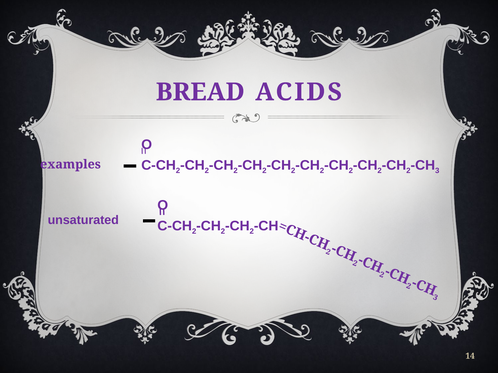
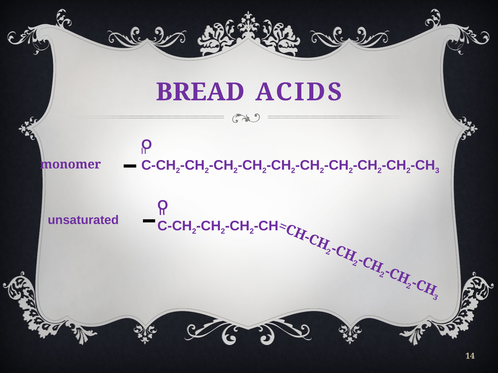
examples: examples -> monomer (71, 165)
